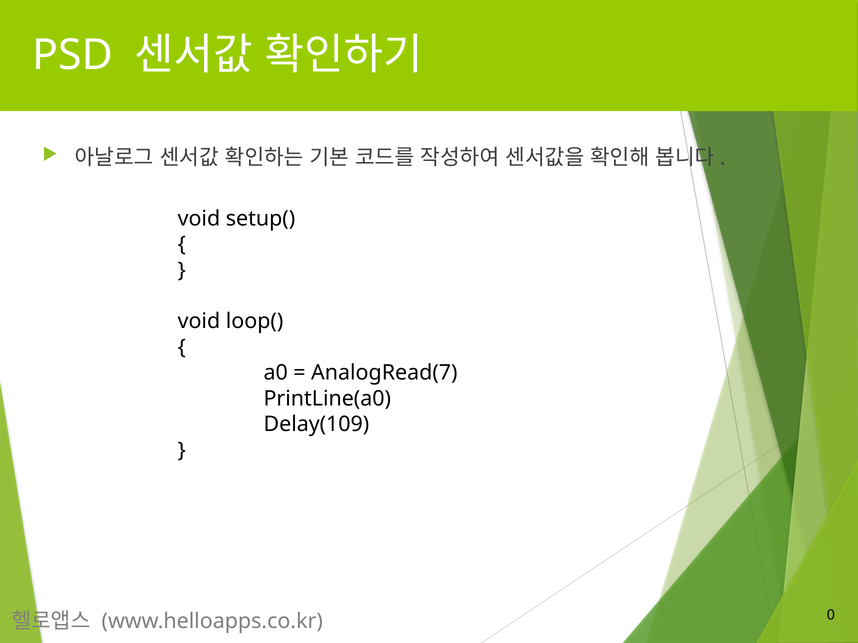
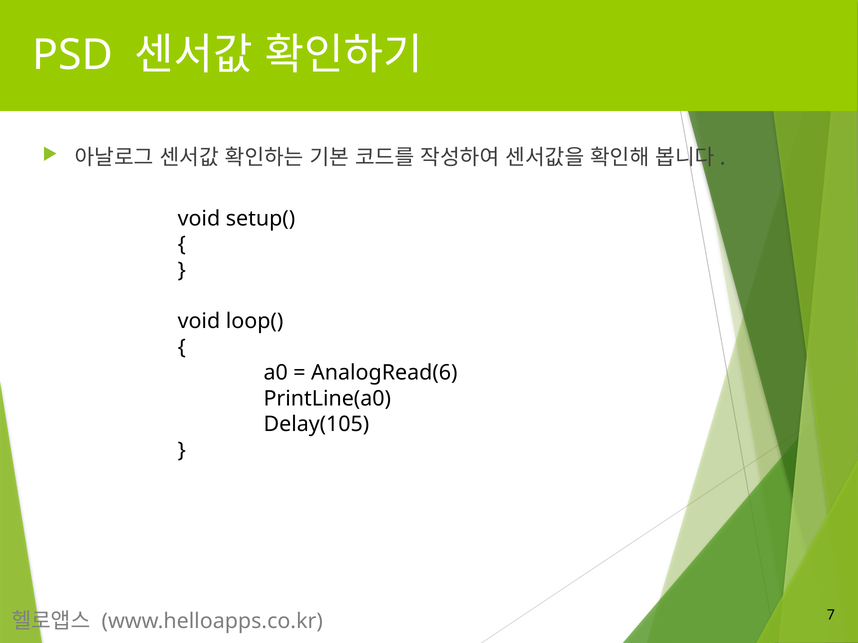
AnalogRead(7: AnalogRead(7 -> AnalogRead(6 (384, 373)
Delay(109: Delay(109 -> Delay(105 (316, 425)
0: 0 -> 7 (831, 616)
